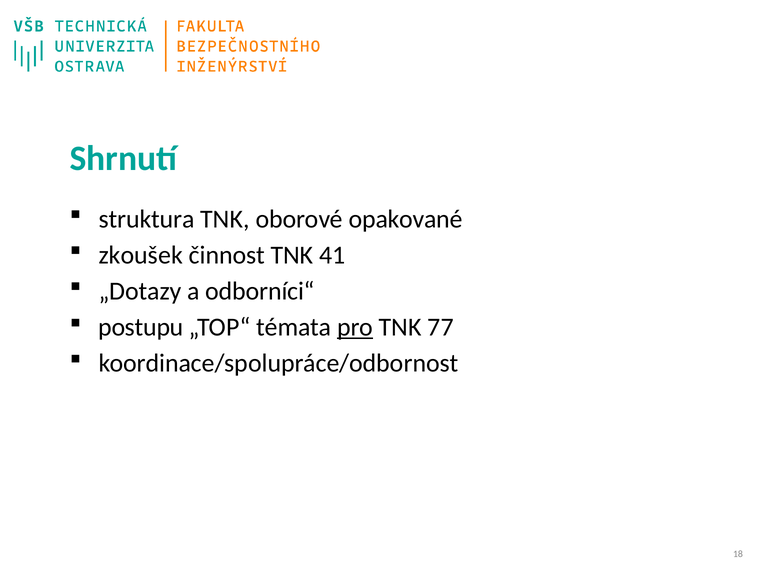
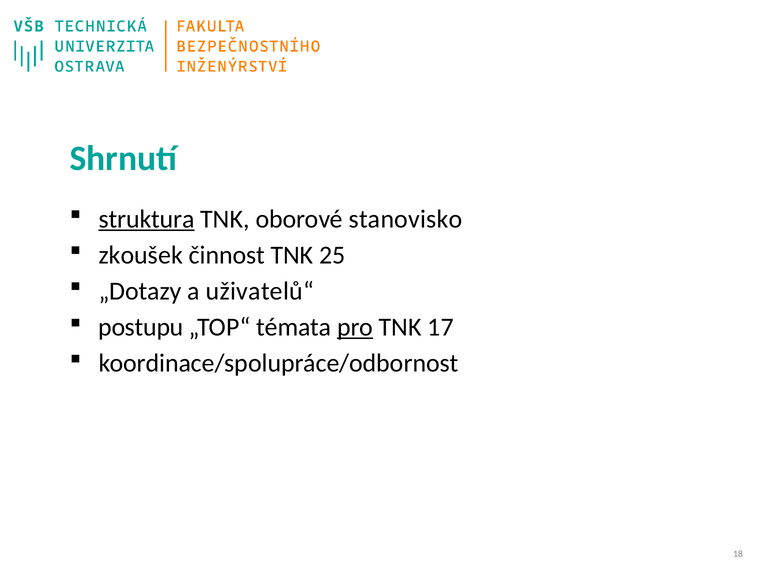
struktura underline: none -> present (147, 219)
opakované: opakované -> stanovisko (405, 219)
41: 41 -> 25 (332, 255)
odborníci“: odborníci“ -> uživatelů“ (260, 291)
77: 77 -> 17 (441, 327)
